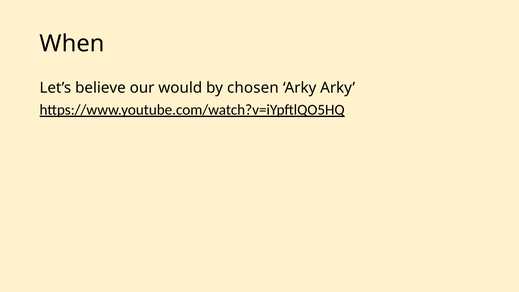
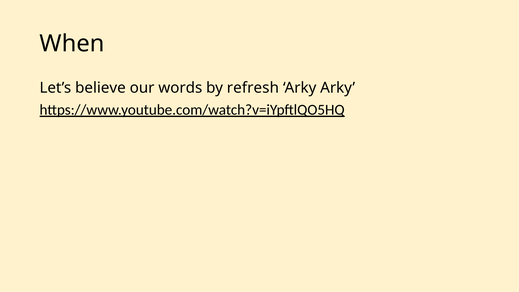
would: would -> words (180, 88)
chosen: chosen -> refresh (253, 88)
